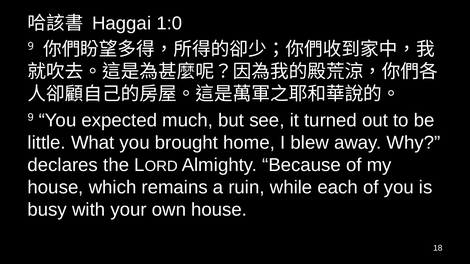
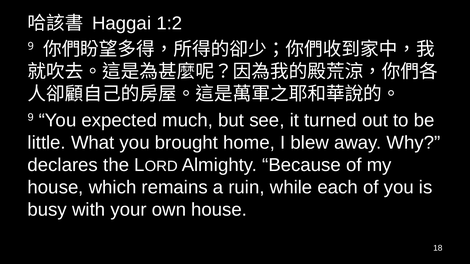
1:0: 1:0 -> 1:2 (169, 23)
